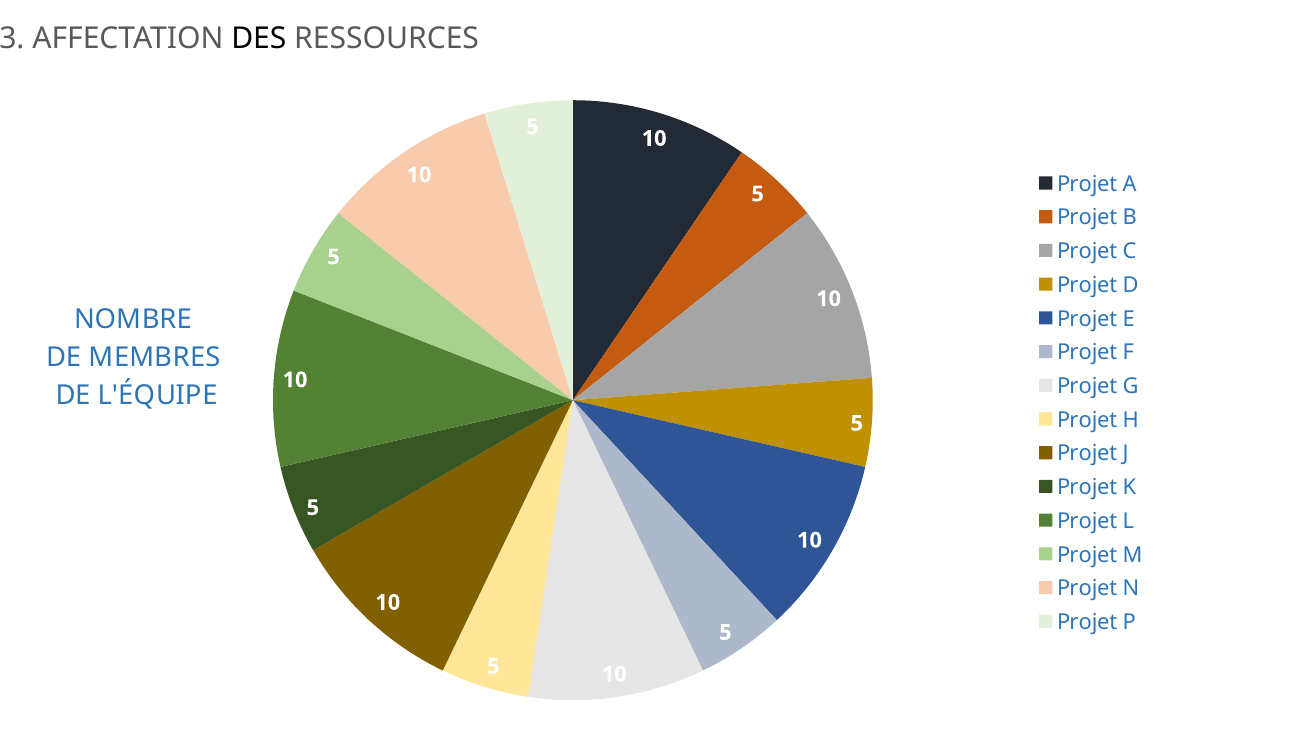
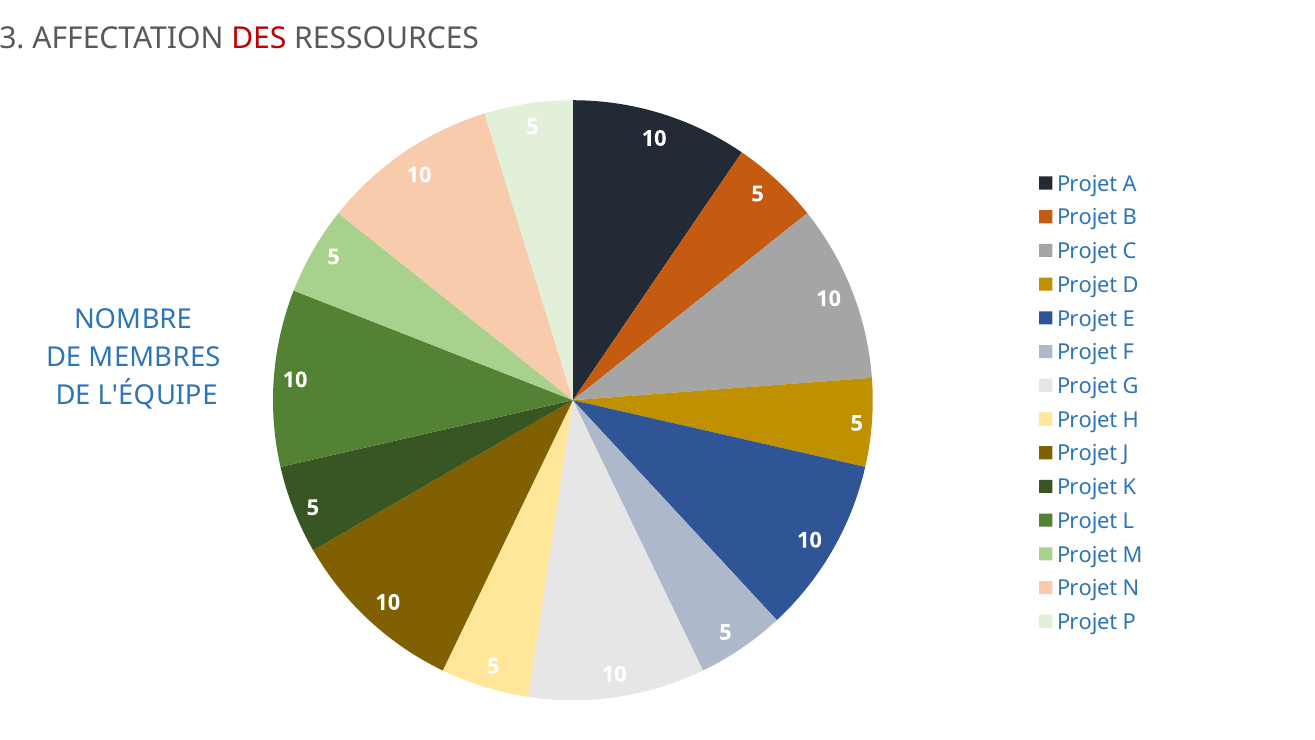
DES colour: black -> red (259, 39)
